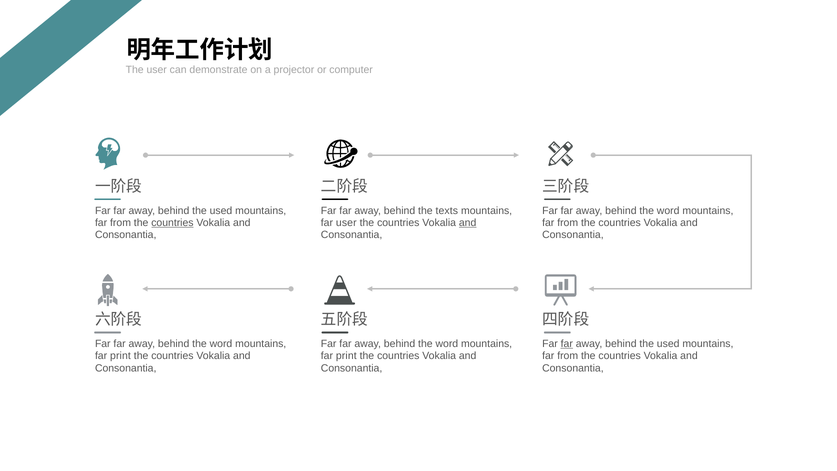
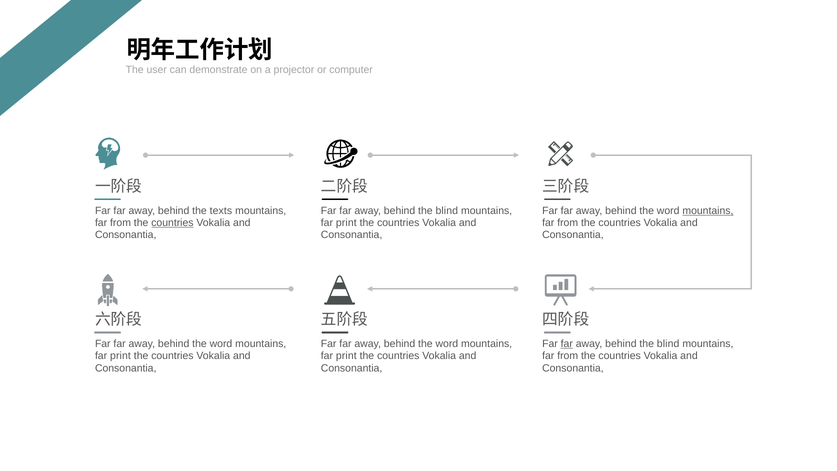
used: used -> texts (221, 211)
texts: texts -> blind (447, 211)
mountains underline: none -> present (708, 211)
user: user -> print (346, 223)
and underline: present -> none (468, 223)
used: used -> blind (668, 344)
